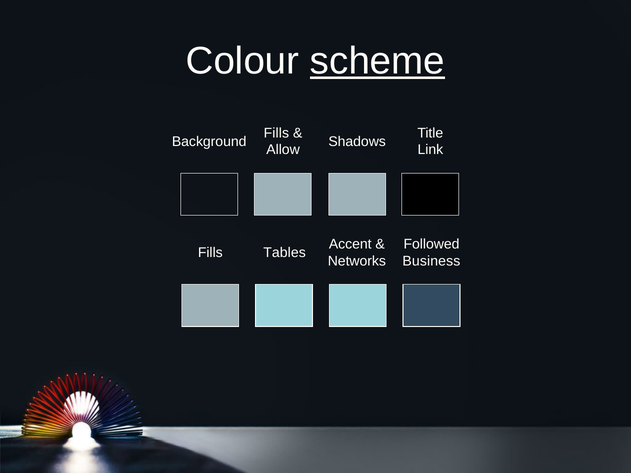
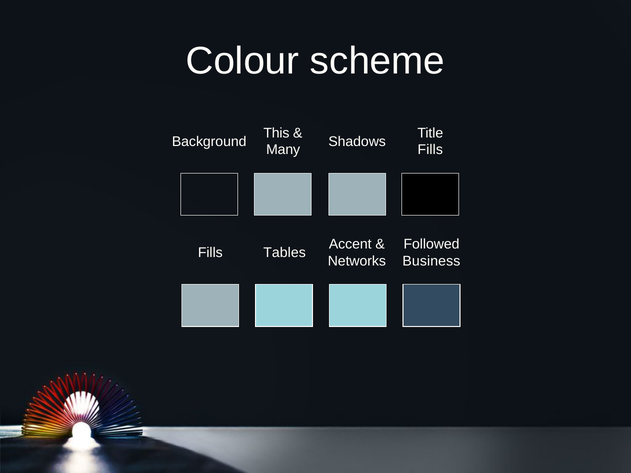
scheme underline: present -> none (377, 61)
Fills: Fills -> This (276, 133)
Allow: Allow -> Many (283, 150)
Link: Link -> Fills (430, 150)
